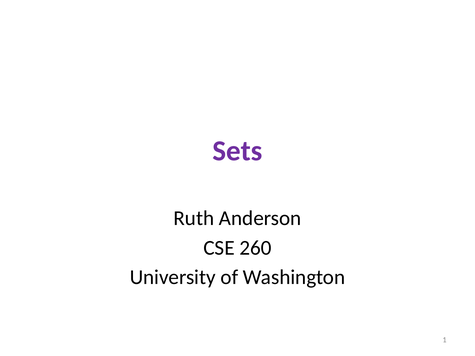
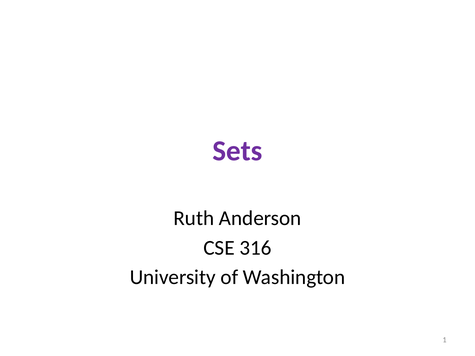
260: 260 -> 316 (255, 248)
